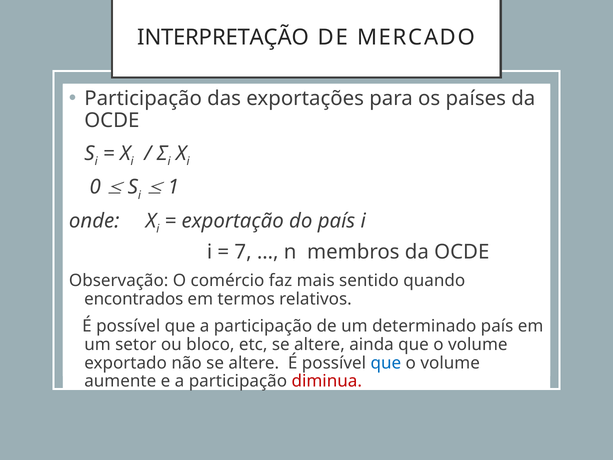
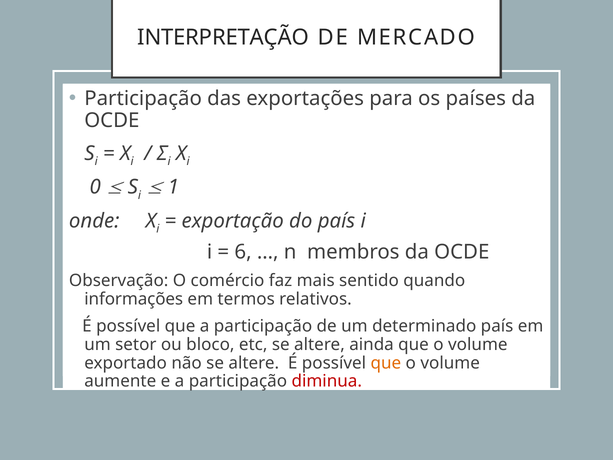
7: 7 -> 6 (243, 252)
encontrados: encontrados -> informações (134, 299)
que colour: blue -> orange (386, 363)
